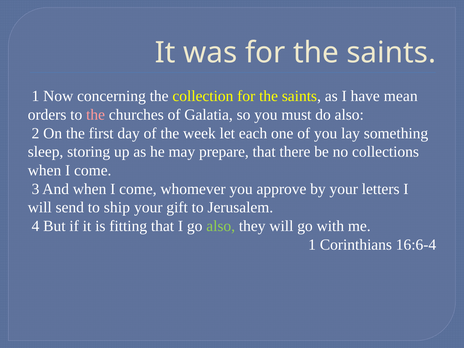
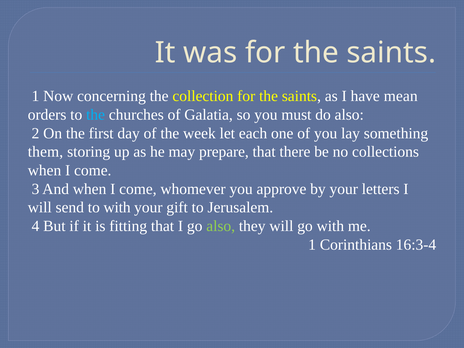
the colour: pink -> light blue (96, 115)
sleep: sleep -> them (45, 152)
to ship: ship -> with (117, 208)
16:6-4: 16:6-4 -> 16:3-4 (416, 245)
